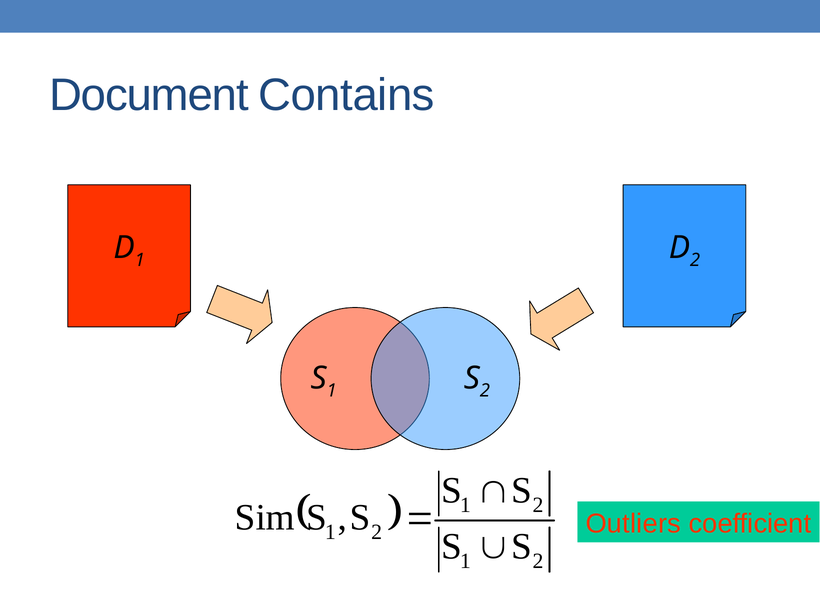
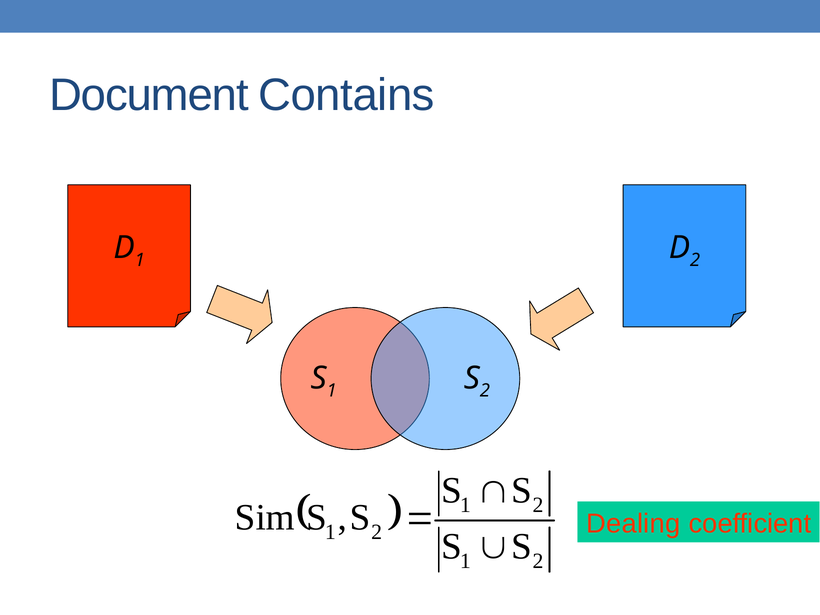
Outliers: Outliers -> Dealing (633, 524)
